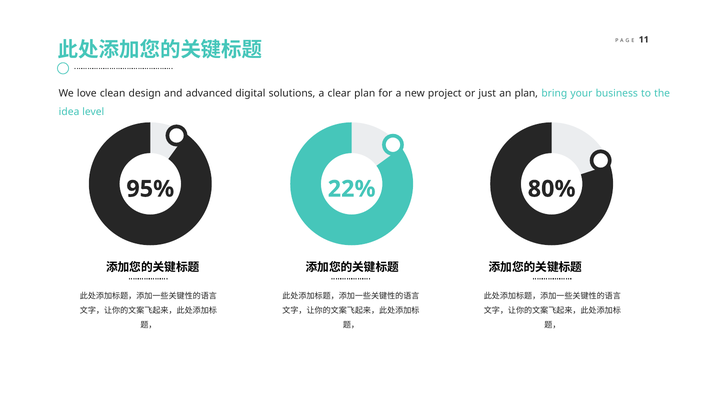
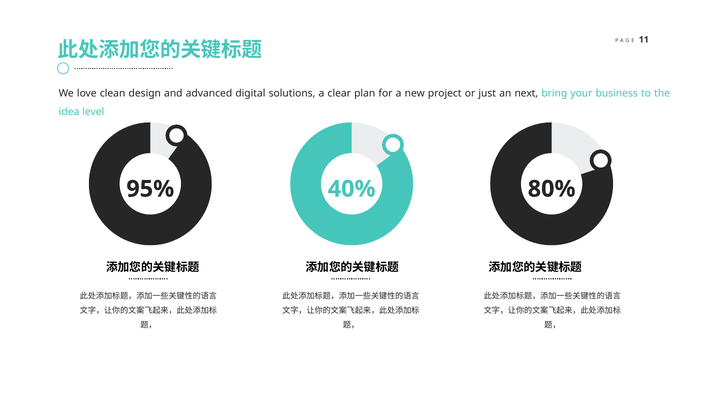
an plan: plan -> next (526, 93)
22%: 22% -> 40% (352, 189)
